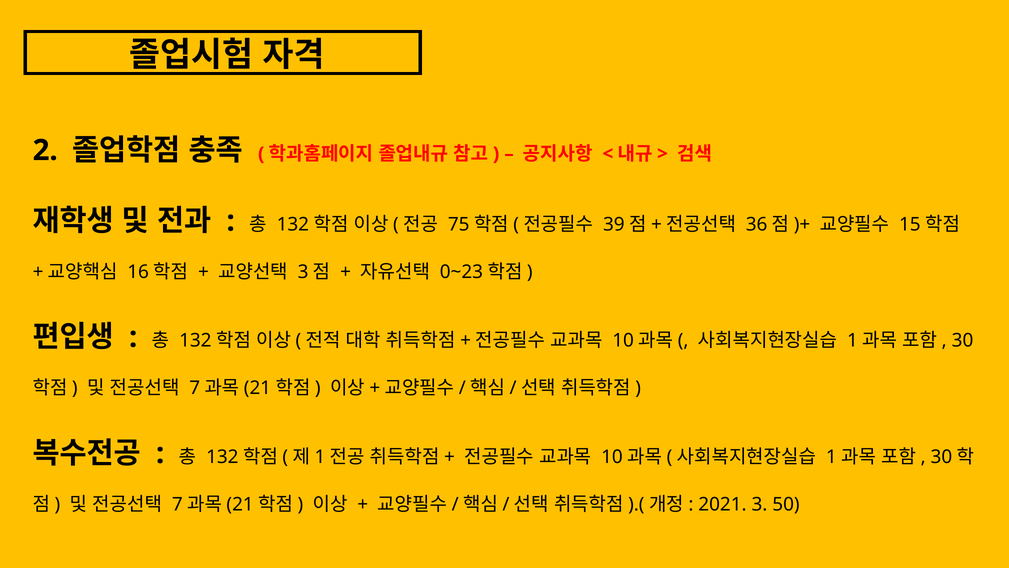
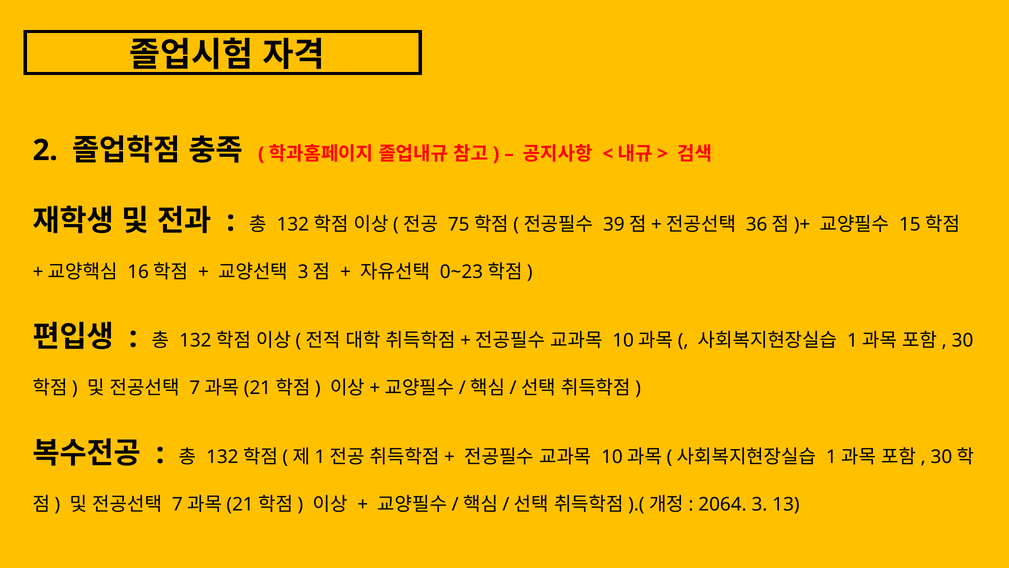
2021: 2021 -> 2064 (722, 504)
50: 50 -> 13 (786, 504)
